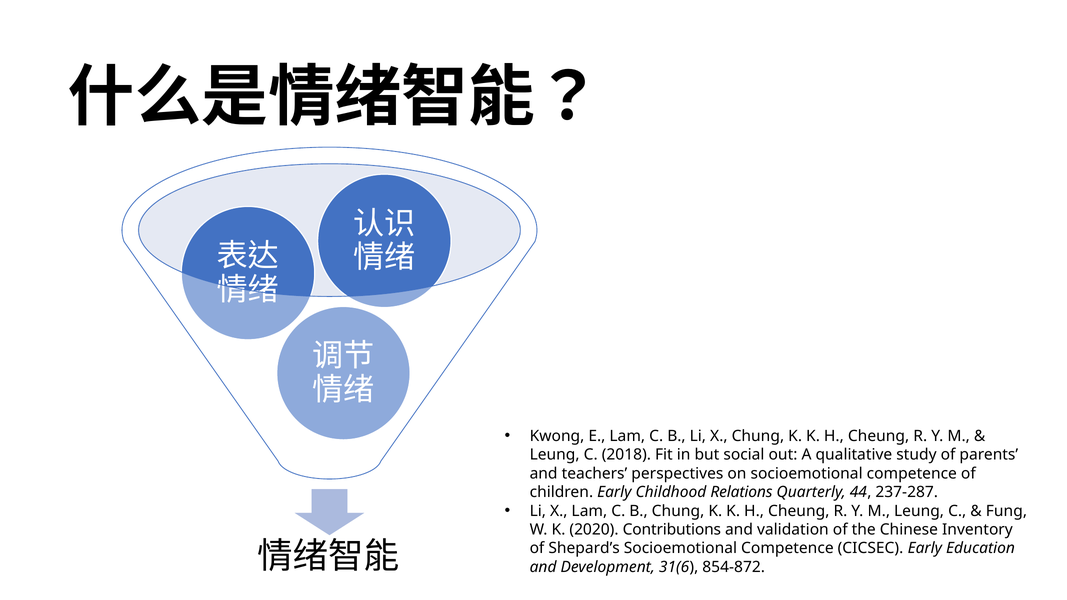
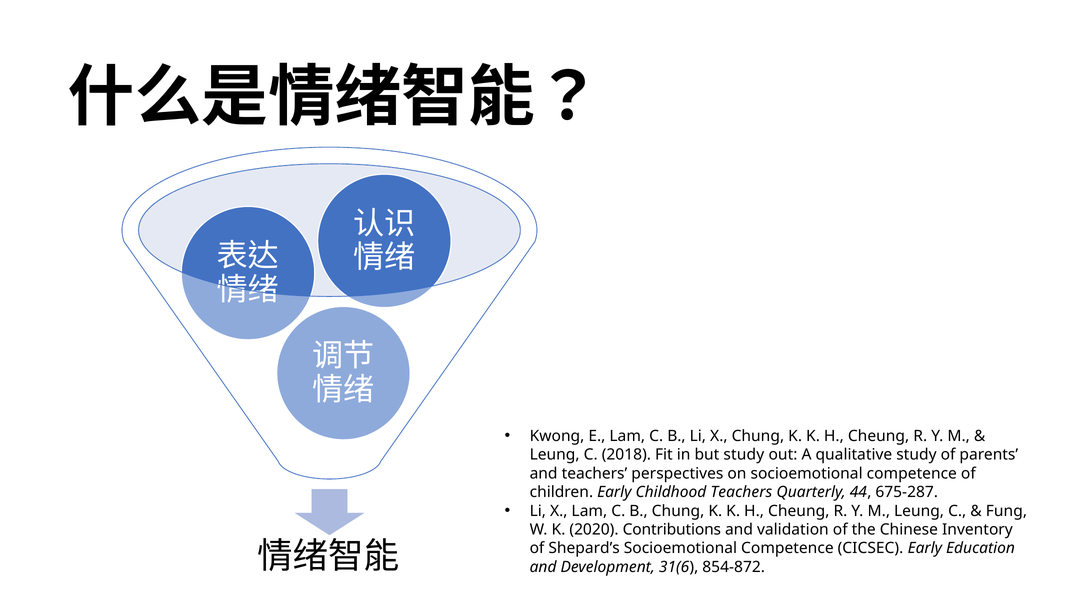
but social: social -> study (744, 455)
Childhood Relations: Relations -> Teachers (741, 492)
237-287: 237-287 -> 675-287 (907, 492)
